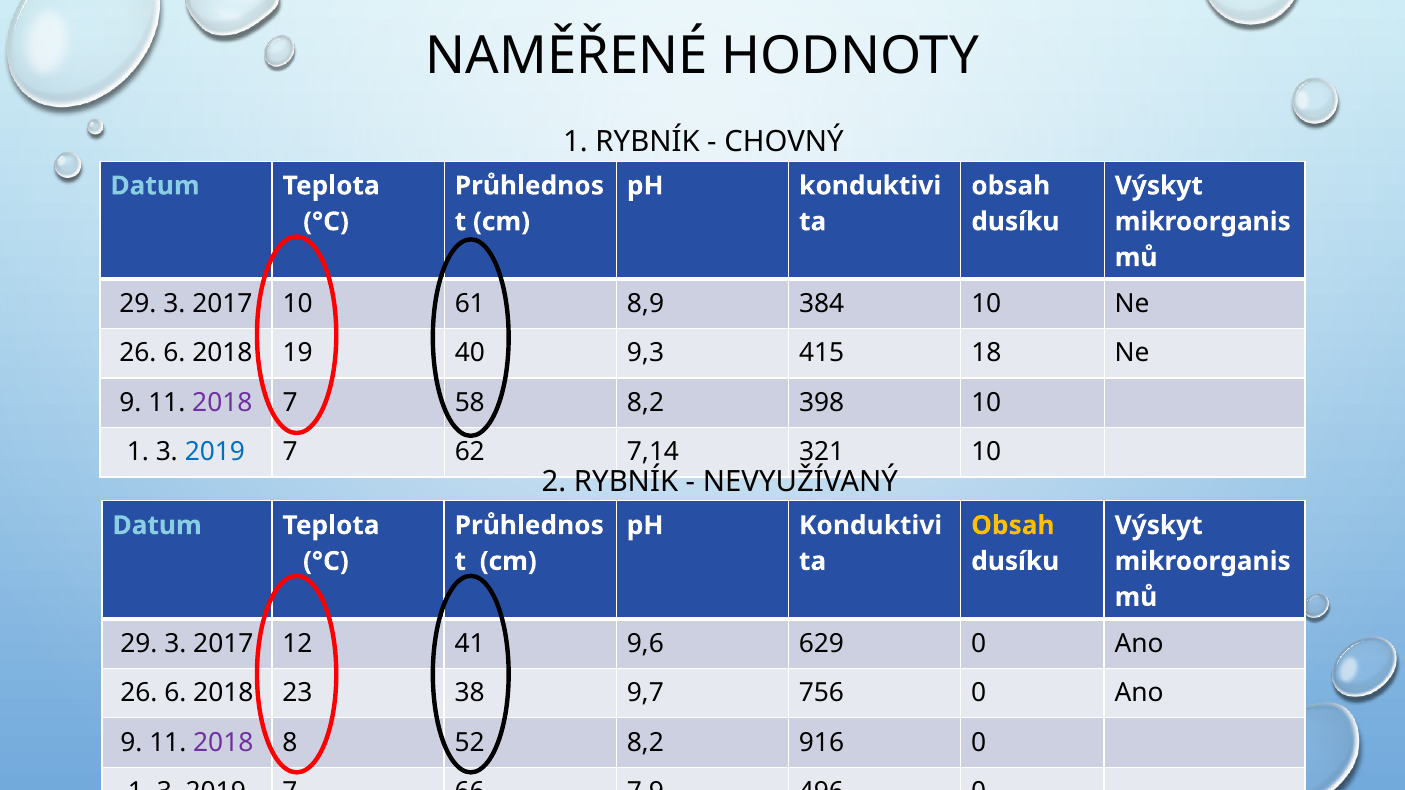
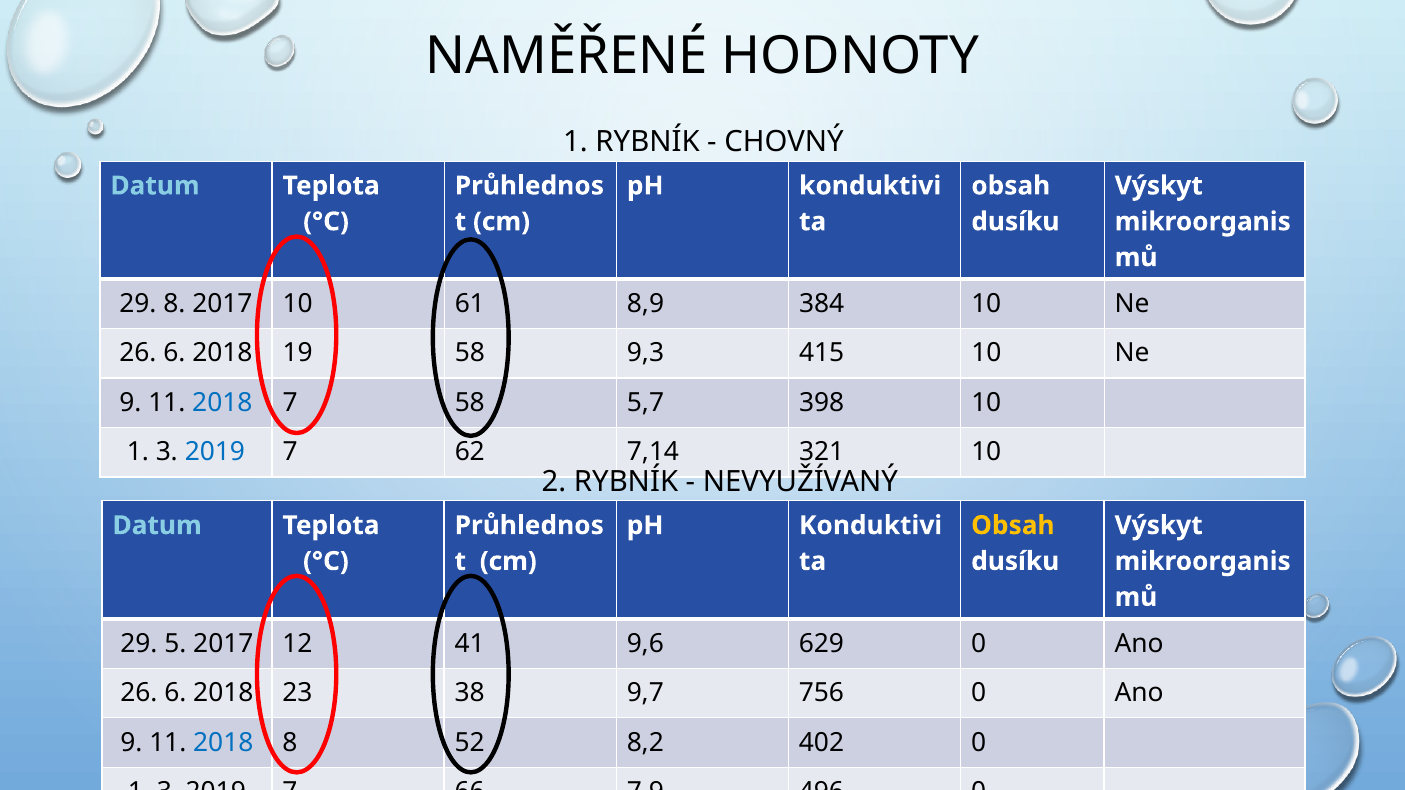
3: 3 -> 8 (174, 304)
19 40: 40 -> 58 (470, 353)
415 18: 18 -> 10 (986, 353)
2018 colour: purple -> blue (222, 403)
58 8,2: 8,2 -> 5,7 (646, 403)
3: 3 -> 5 (175, 644)
2018 colour: purple -> blue (223, 743)
916: 916 -> 402 (822, 743)
